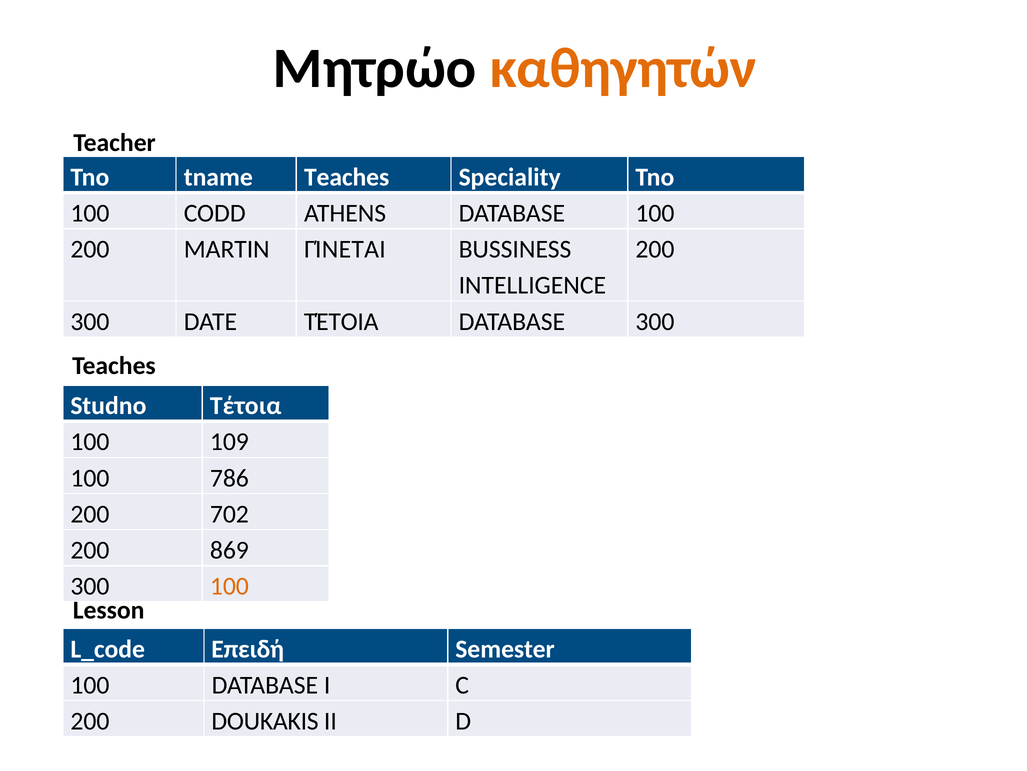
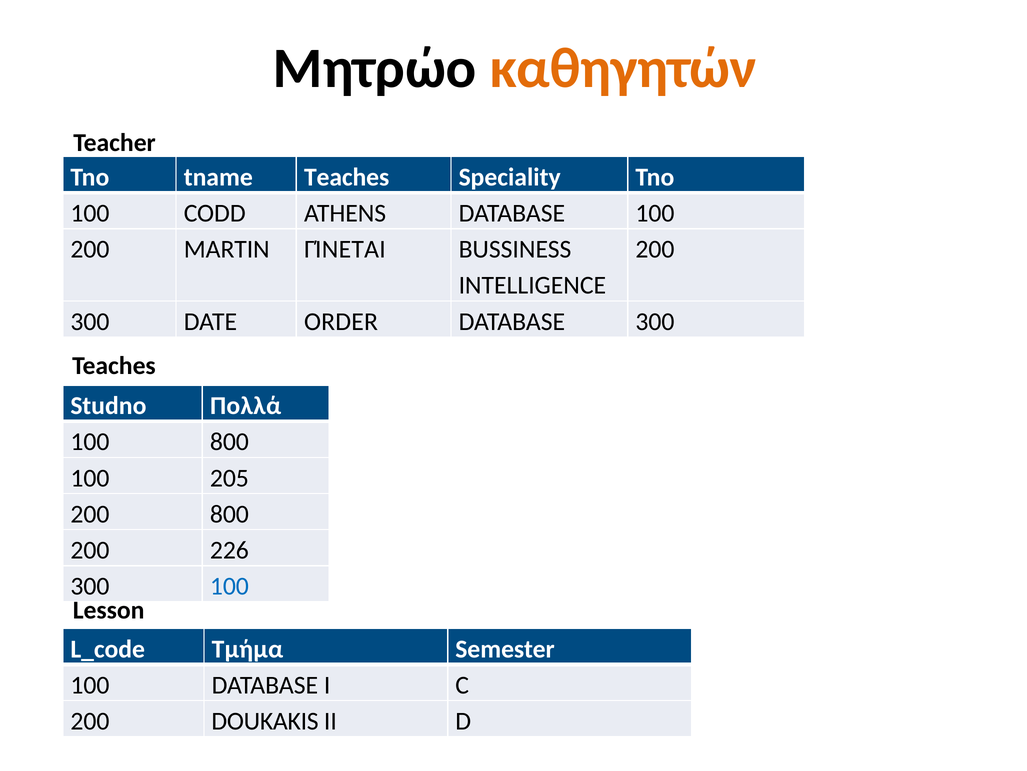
DATE ΤΈΤΟΙΑ: ΤΈΤΟΙΑ -> ORDER (341, 321)
Studno Τέτοια: Τέτοια -> Πολλά (246, 405)
100 109: 109 -> 800 (229, 442)
786: 786 -> 205 (229, 478)
200 702: 702 -> 800 (229, 514)
869: 869 -> 226 (229, 550)
100 colour: orange -> blue (229, 586)
Επειδή: Επειδή -> Τμήμα (247, 648)
